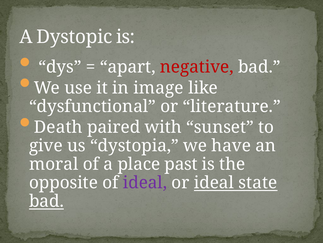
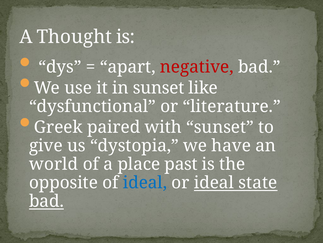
Dystopic: Dystopic -> Thought (74, 37)
in image: image -> sunset (159, 88)
Death: Death -> Greek (58, 127)
moral: moral -> world (54, 164)
ideal colour: purple -> blue (145, 182)
